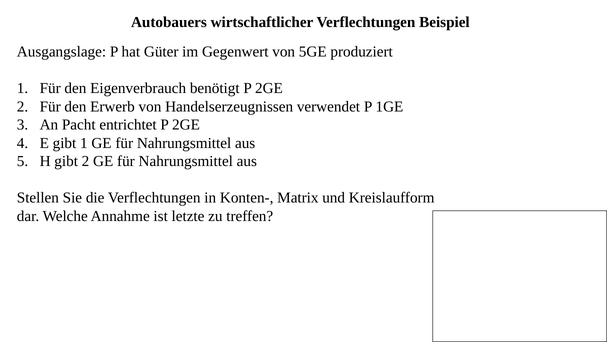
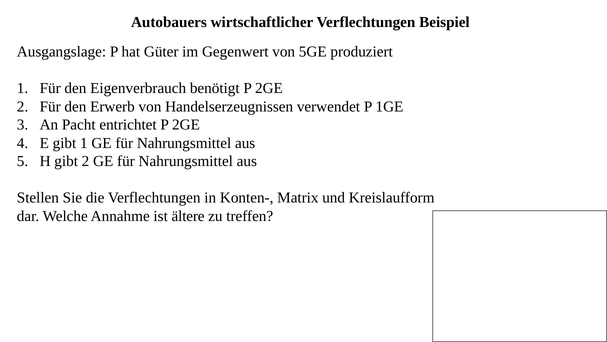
letzte: letzte -> ältere (188, 216)
